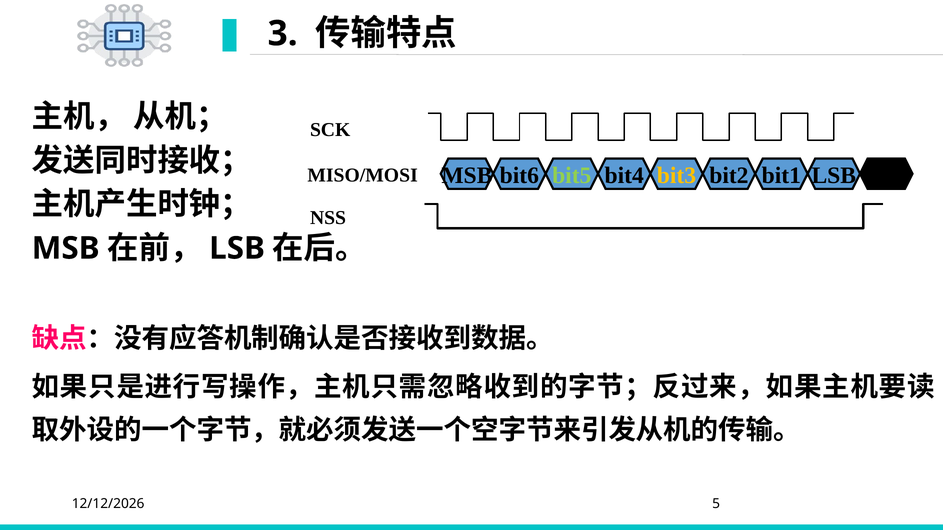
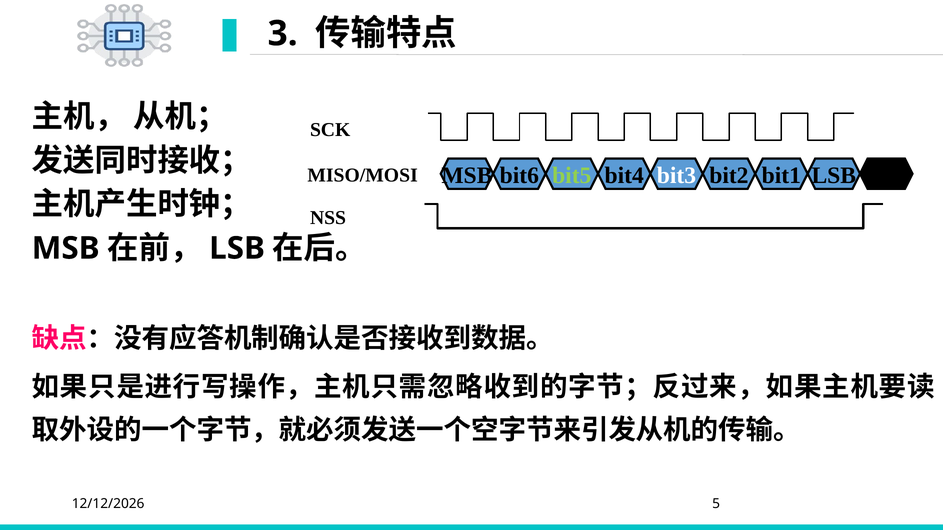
bit3 colour: yellow -> white (676, 176)
